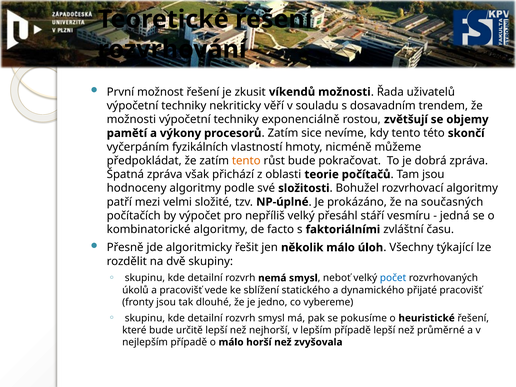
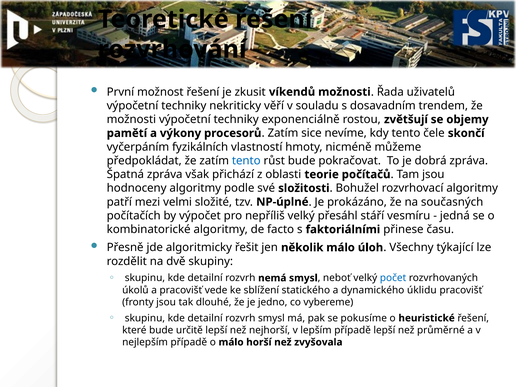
této: této -> čele (434, 133)
tento colour: orange -> blue (246, 161)
zvláštní: zvláštní -> přinese (403, 229)
přijaté: přijaté -> úklidu (422, 290)
